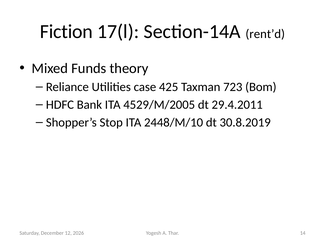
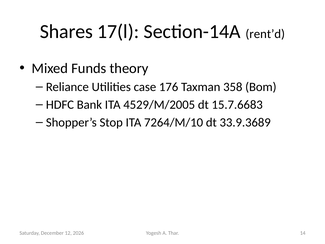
Fiction: Fiction -> Shares (66, 31)
425: 425 -> 176 (169, 87)
723: 723 -> 358 (233, 87)
29.4.2011: 29.4.2011 -> 15.7.6683 (237, 105)
2448/M/10: 2448/M/10 -> 7264/M/10 (174, 122)
30.8.2019: 30.8.2019 -> 33.9.3689 (245, 122)
